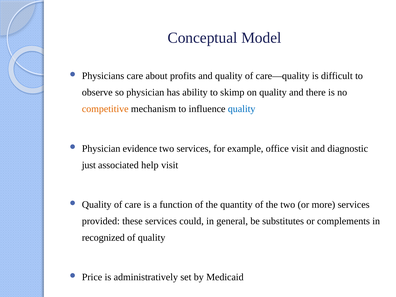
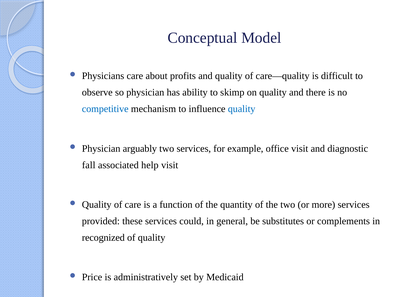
competitive colour: orange -> blue (105, 109)
evidence: evidence -> arguably (140, 148)
just: just -> fall (89, 165)
